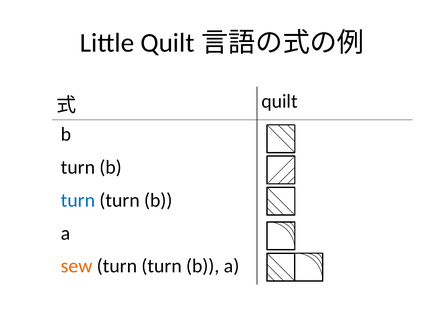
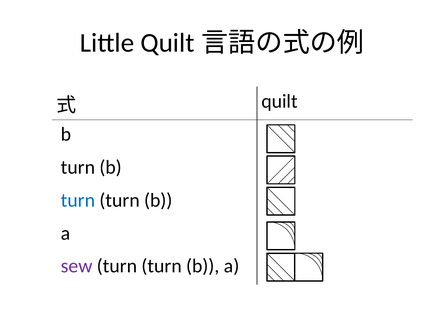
sew colour: orange -> purple (77, 266)
